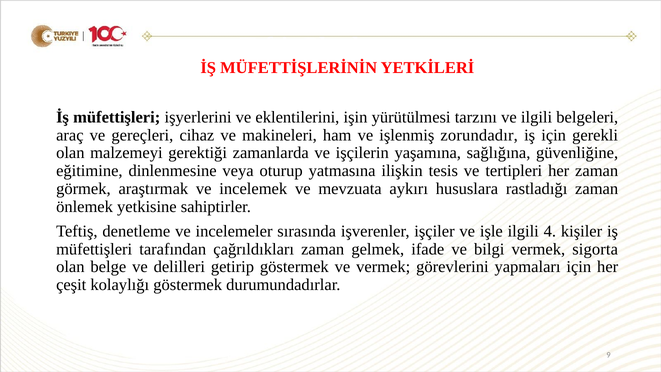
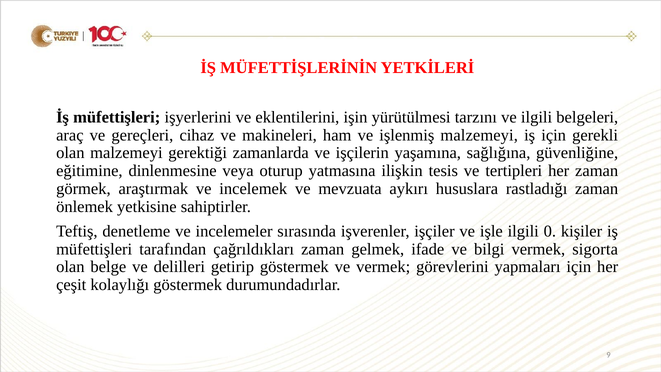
işlenmiş zorundadır: zorundadır -> malzemeyi (479, 135)
4: 4 -> 0 (550, 231)
